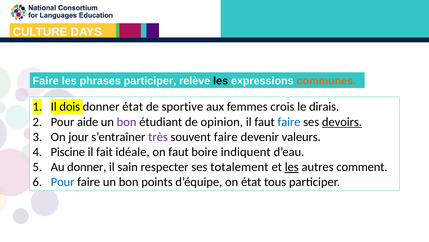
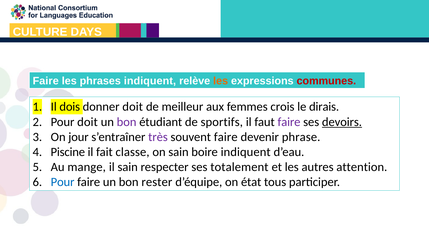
phrases participer: participer -> indiquent (150, 81)
les colour: black -> orange (221, 81)
communes colour: orange -> red (326, 81)
donner état: état -> doit (133, 107)
sportive: sportive -> meilleur (182, 107)
Pour aide: aide -> doit (88, 122)
opinion: opinion -> sportifs (222, 122)
faire colour: blue -> purple (289, 122)
valeurs: valeurs -> phrase (301, 137)
idéale: idéale -> classe (133, 152)
on faut: faut -> sain (179, 152)
Au donner: donner -> mange (87, 167)
les underline: present -> none (292, 167)
comment: comment -> attention (362, 167)
points: points -> rester (157, 182)
